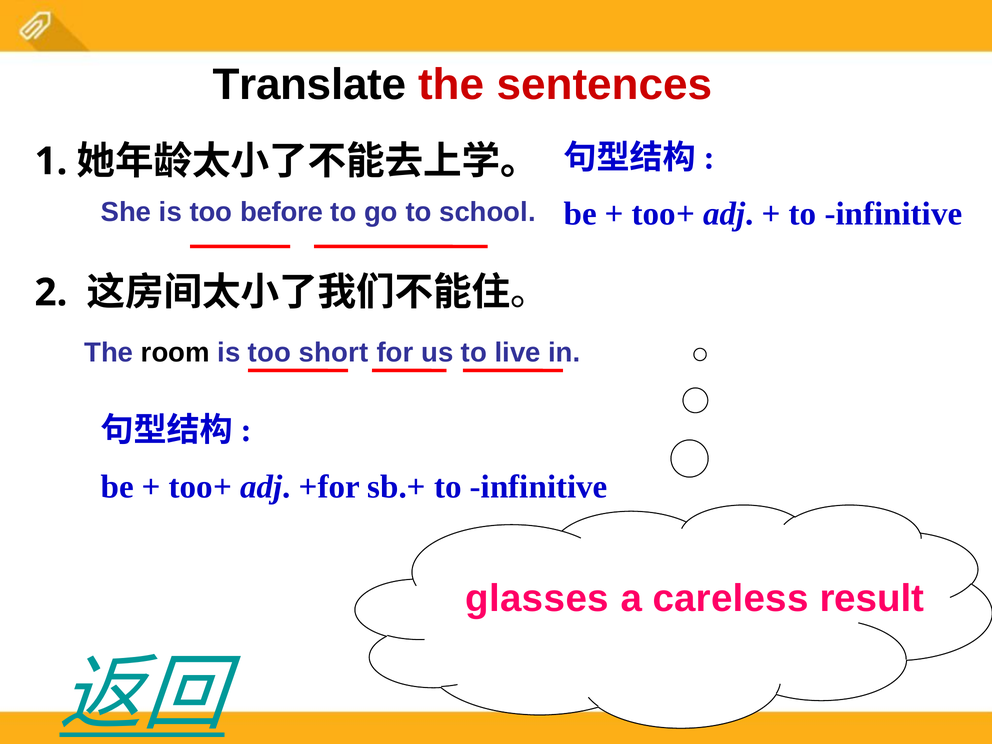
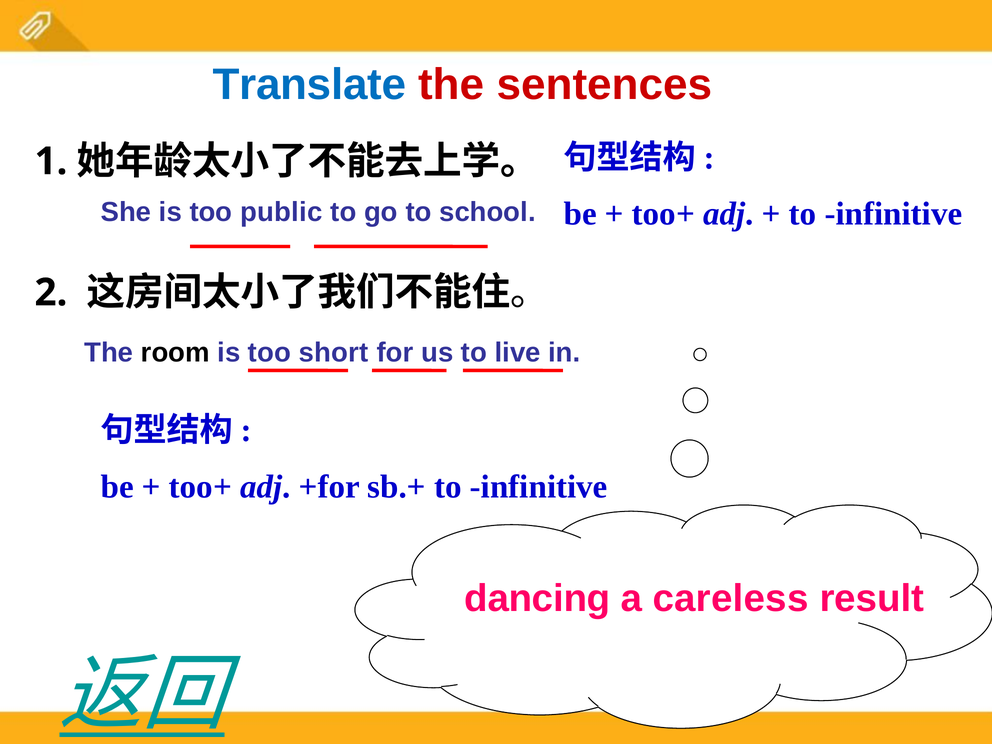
Translate colour: black -> blue (309, 85)
before: before -> public (281, 212)
glasses: glasses -> dancing (537, 598)
